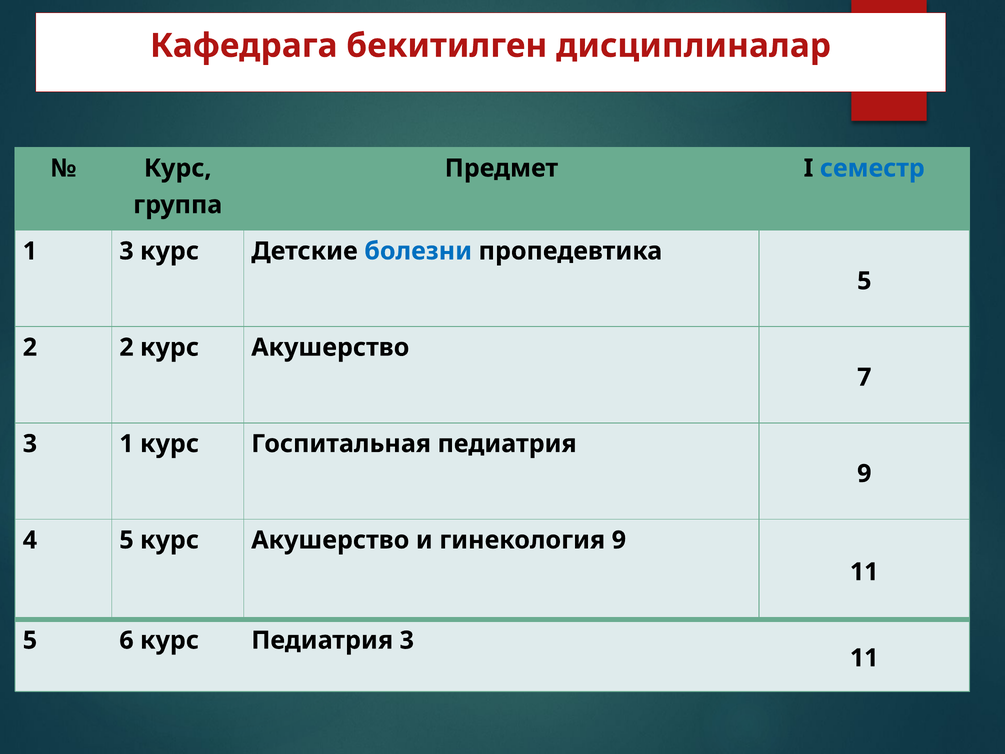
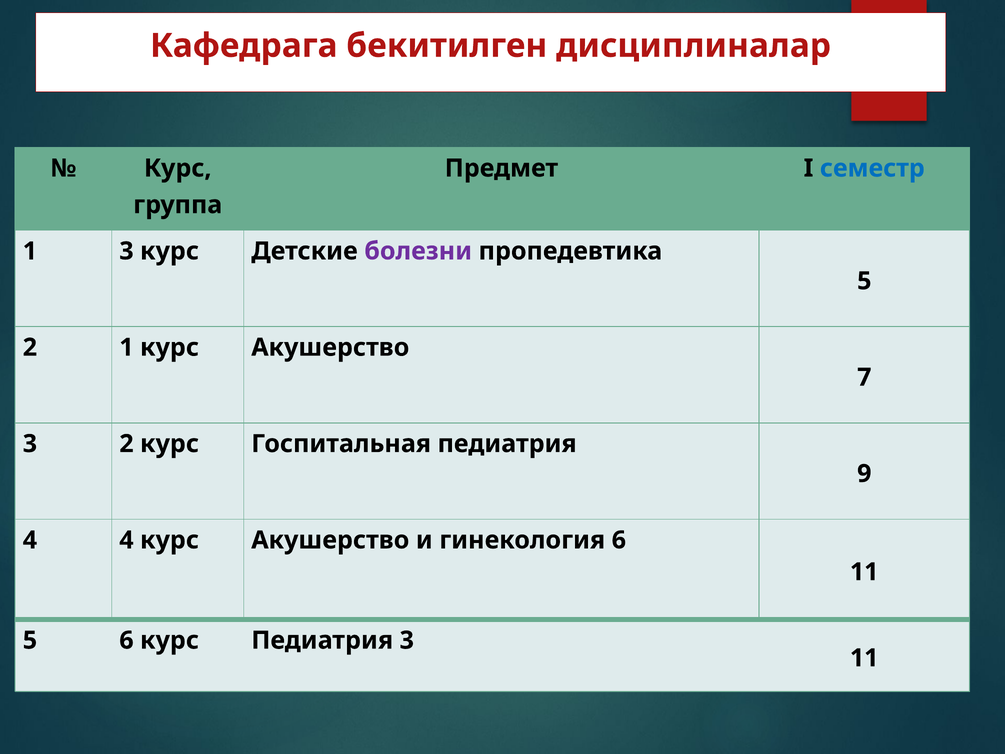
болезни colour: blue -> purple (418, 251)
2 2: 2 -> 1 (126, 347)
3 1: 1 -> 2 (126, 444)
4 5: 5 -> 4 (126, 540)
гинекология 9: 9 -> 6 (619, 540)
